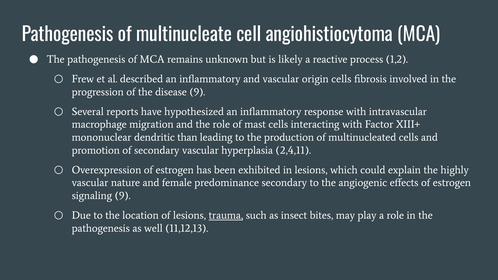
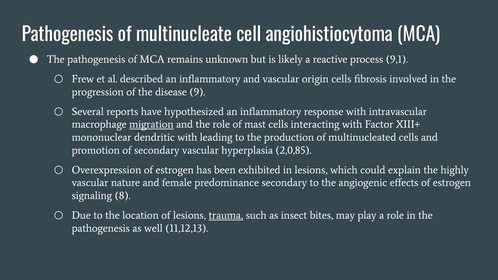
1,2: 1,2 -> 9,1 (397, 59)
migration underline: none -> present (151, 124)
dendritic than: than -> with (187, 137)
2,4,11: 2,4,11 -> 2,0,85 (293, 150)
signaling 9: 9 -> 8 (123, 196)
